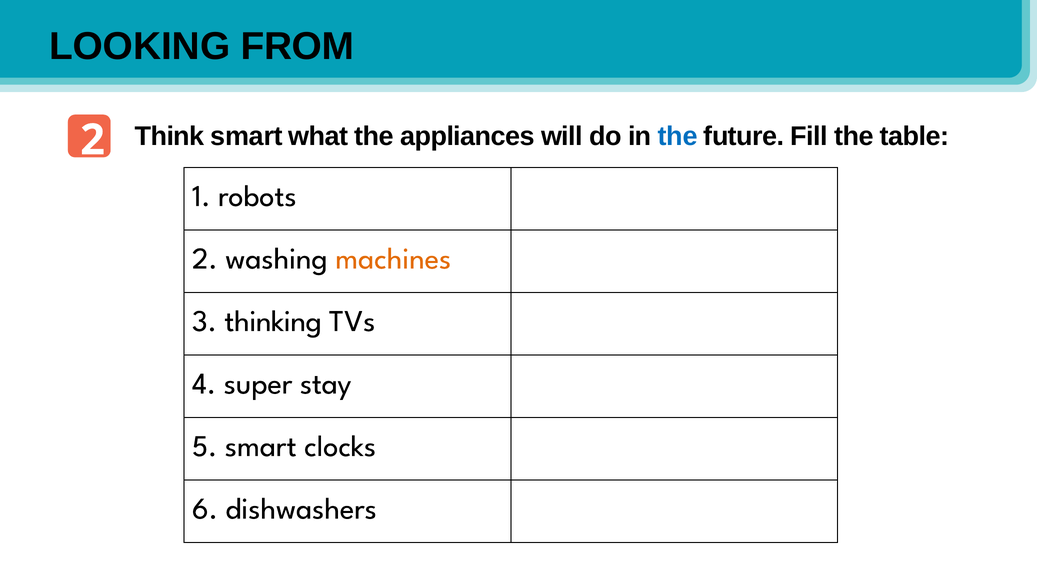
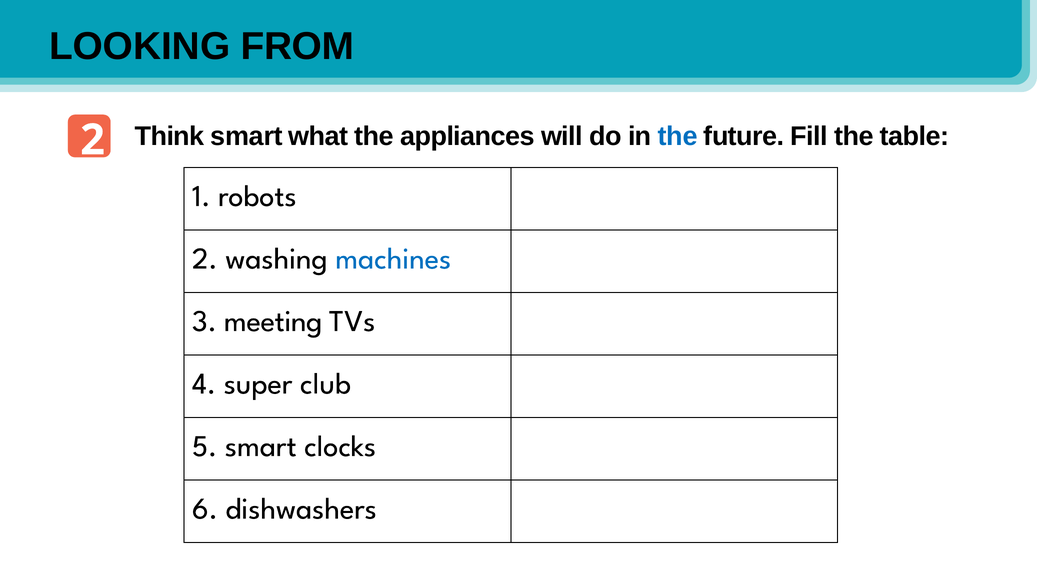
machines colour: orange -> blue (393, 259)
thinking: thinking -> meeting (273, 321)
stay: stay -> club (325, 384)
